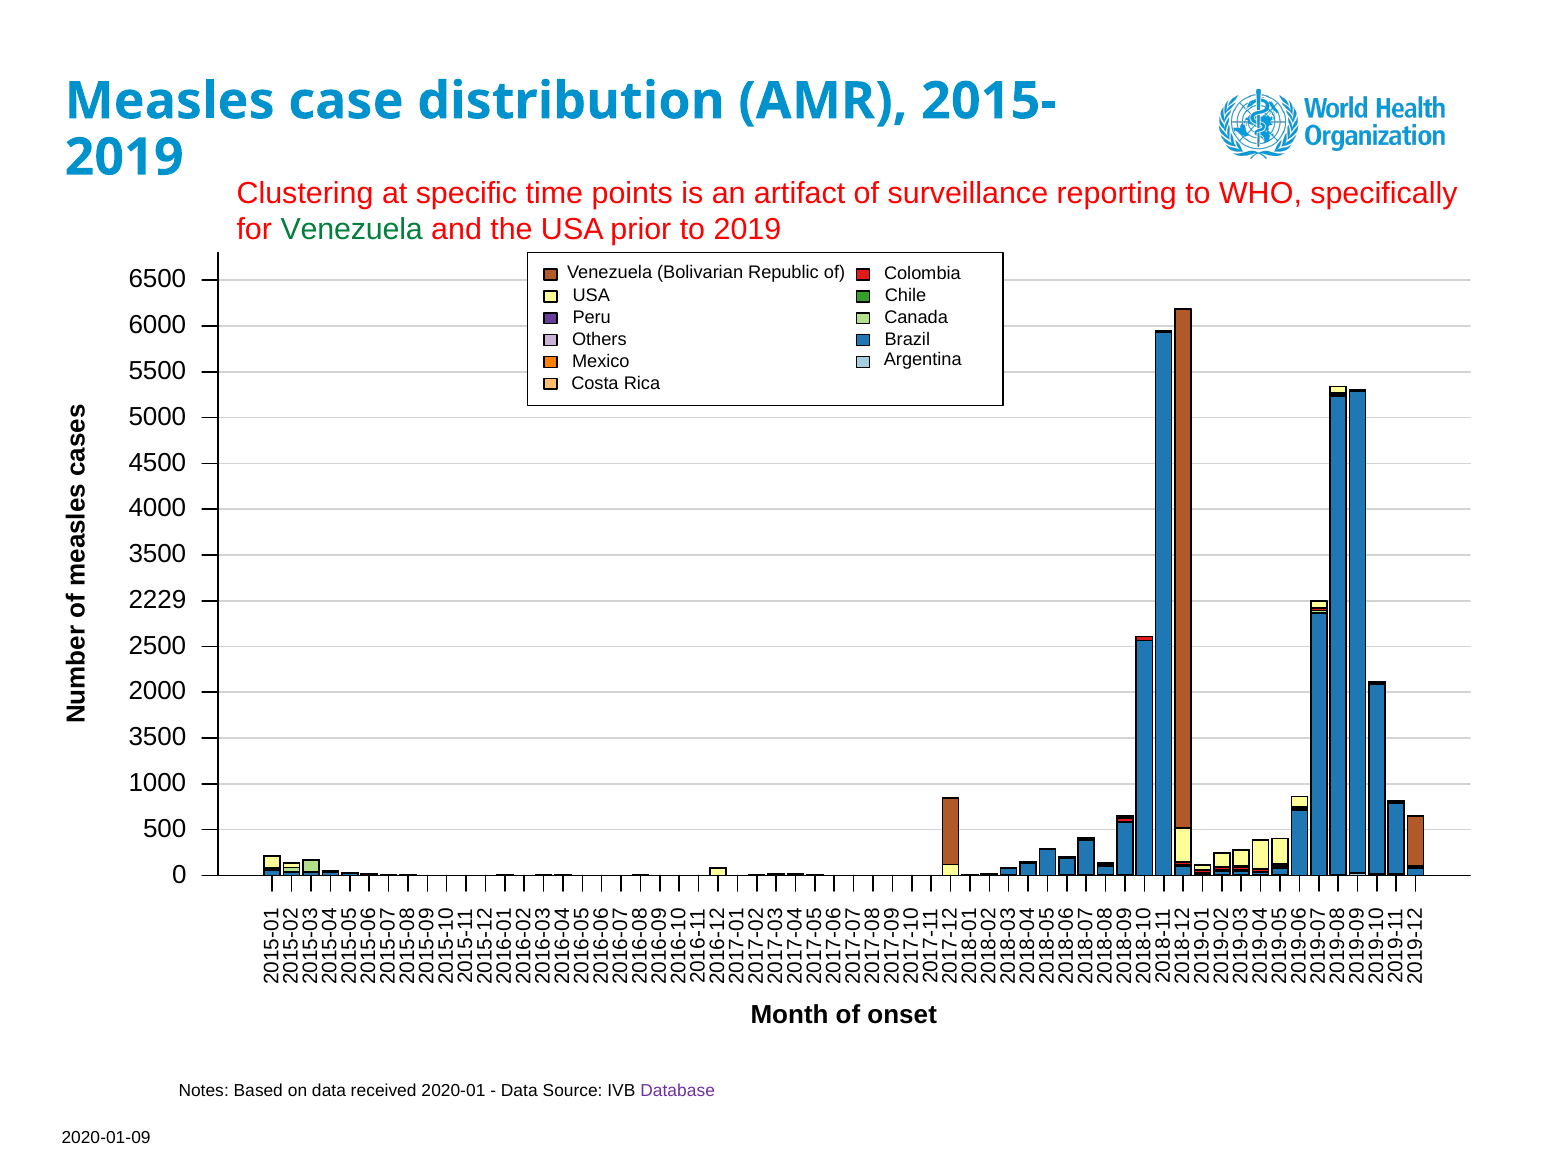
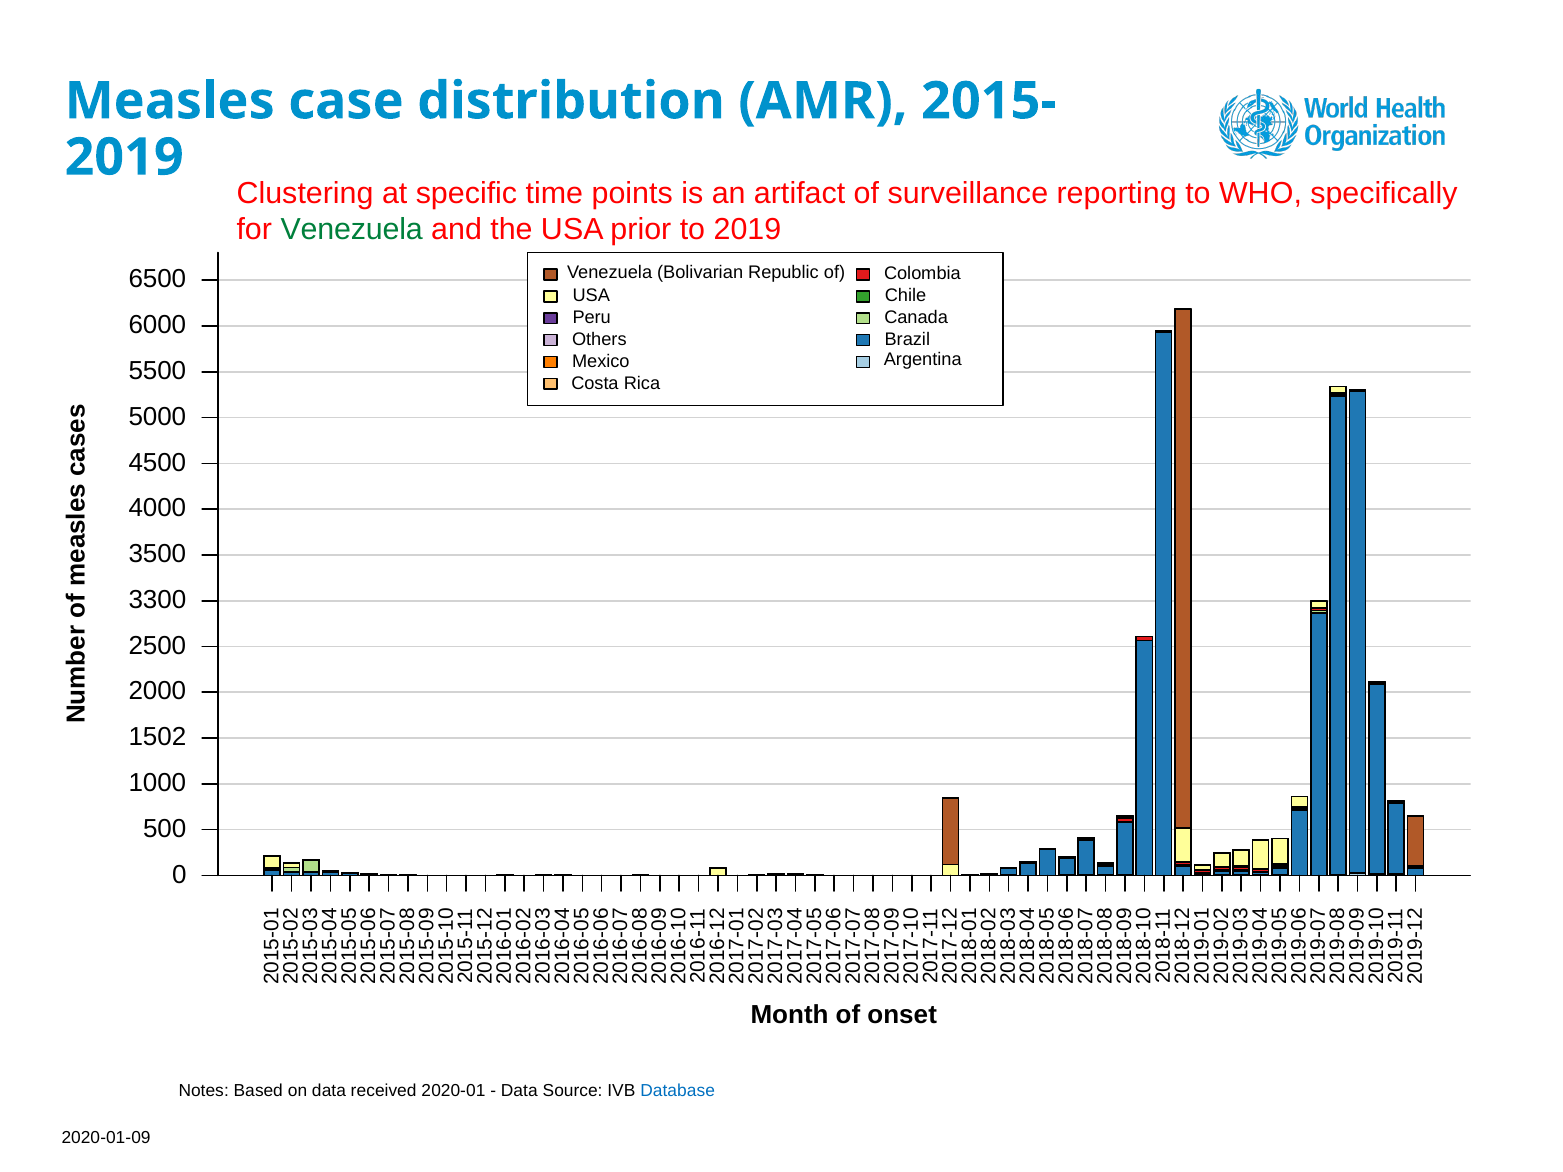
2229: 2229 -> 3300 (157, 600)
3500: 3500 -> 1502 (157, 737)
Database colour: purple -> blue (678, 1091)
